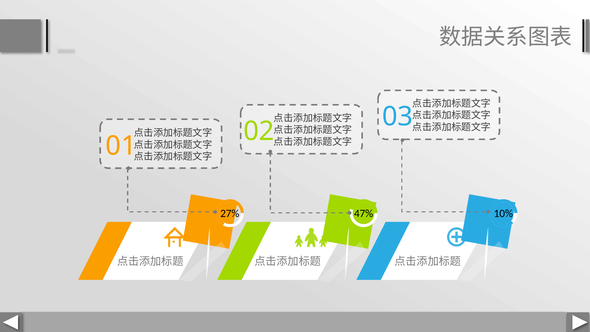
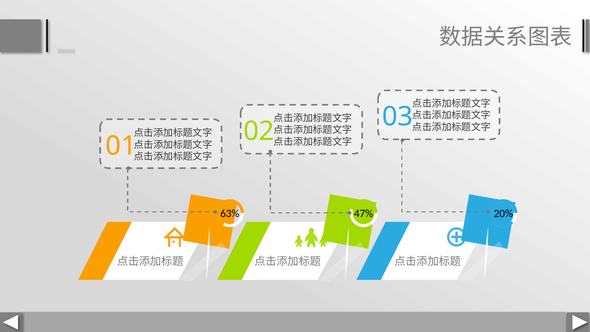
27%: 27% -> 63% (230, 214)
10%: 10% -> 20% (503, 214)
